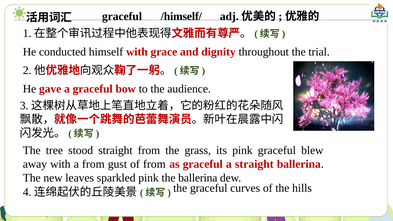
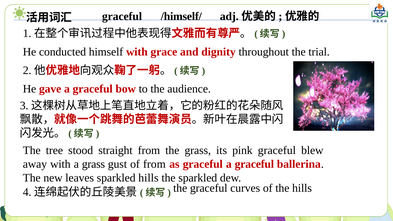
a from: from -> grass (93, 164)
graceful a straight: straight -> graceful (254, 164)
sparkled pink: pink -> hills (148, 178)
the ballerina: ballerina -> sparkled (198, 178)
